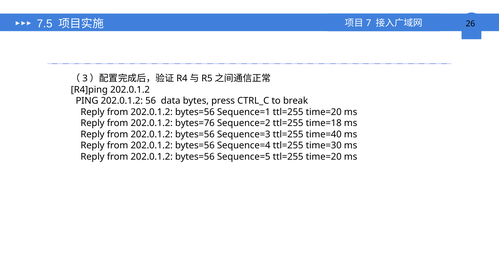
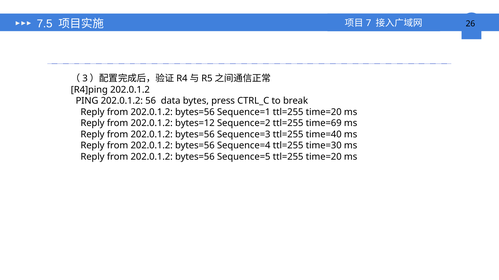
bytes=76: bytes=76 -> bytes=12 (195, 123)
time=18: time=18 -> time=69 (324, 123)
